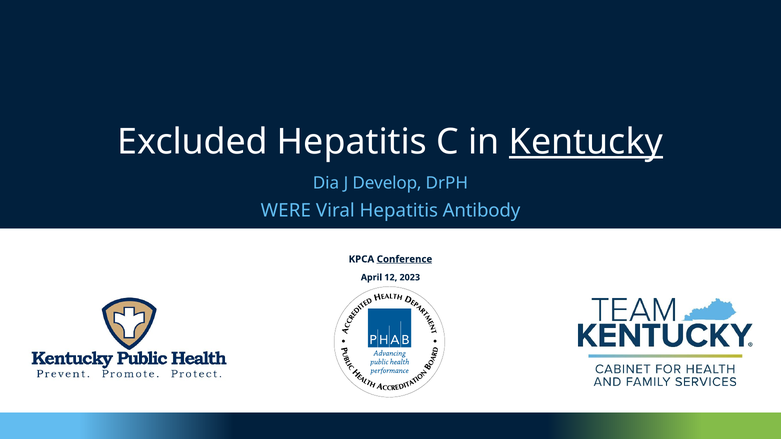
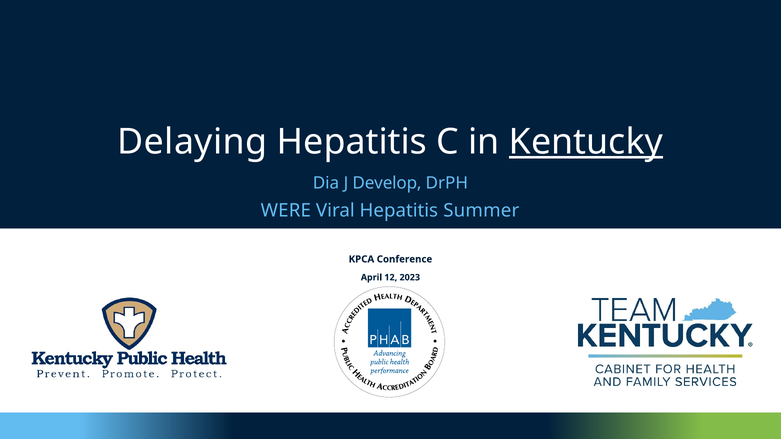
Excluded: Excluded -> Delaying (192, 142)
Antibody: Antibody -> Summer (481, 211)
Conference underline: present -> none (404, 259)
